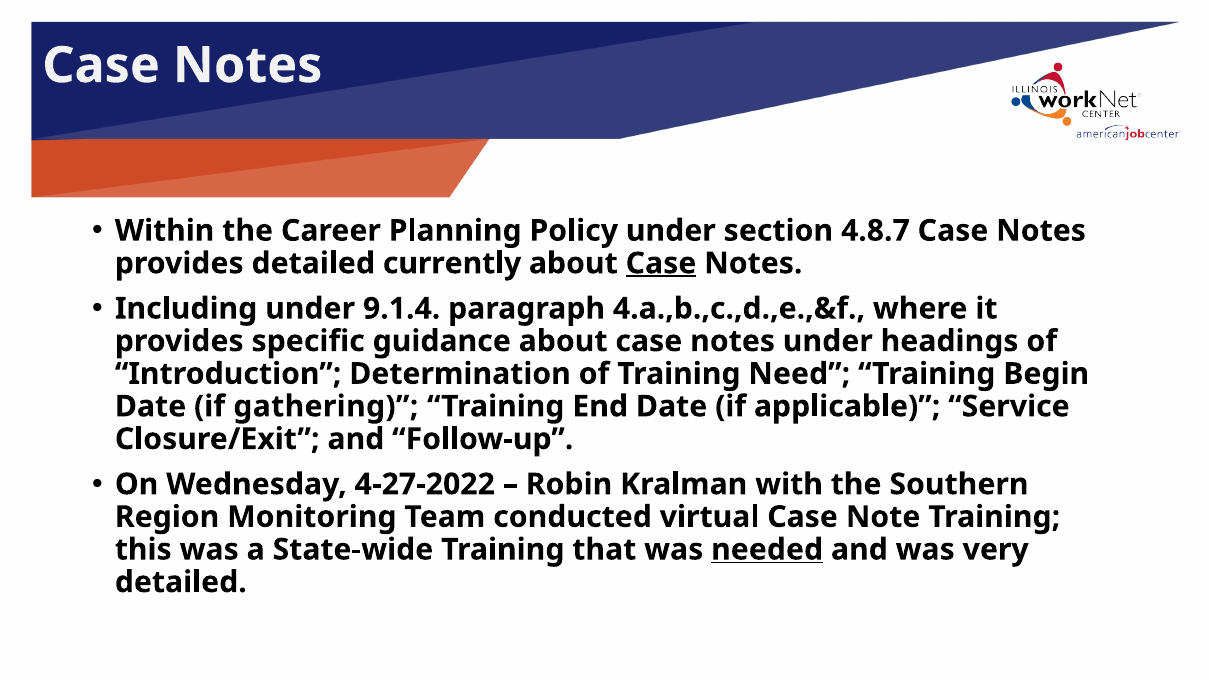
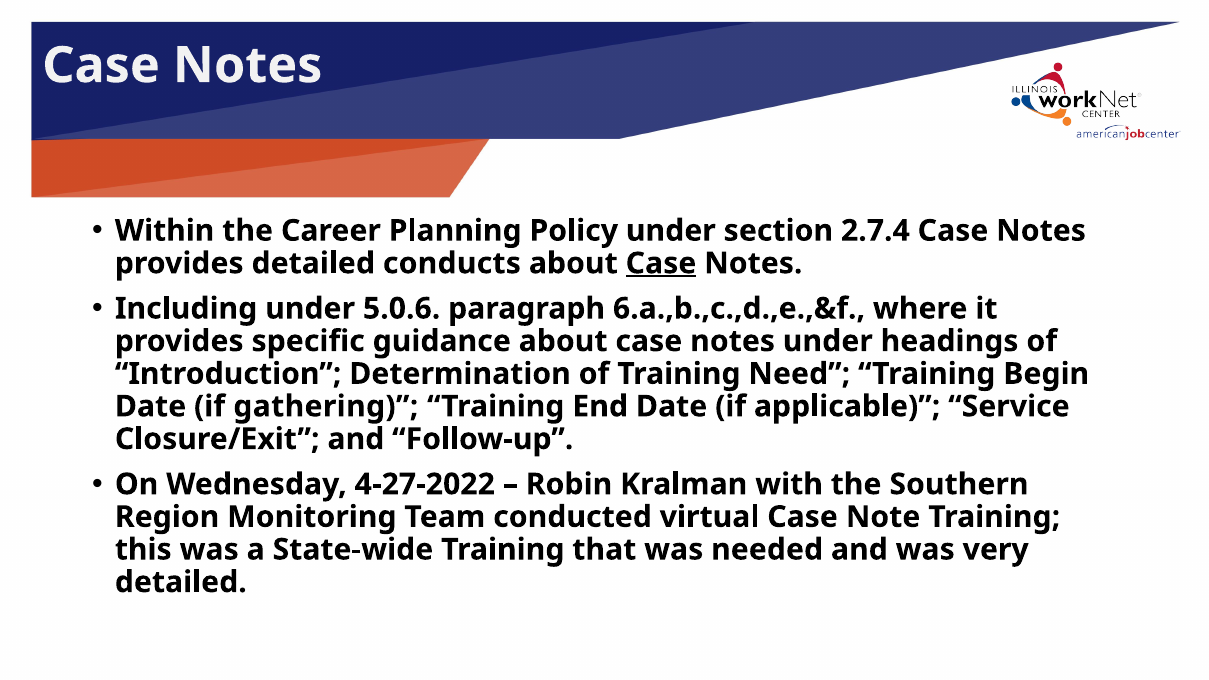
4.8.7: 4.8.7 -> 2.7.4 (875, 231)
currently: currently -> conducts (452, 263)
9.1.4: 9.1.4 -> 5.0.6 (402, 309)
4.a.,b.,c.,d.,e.,&f: 4.a.,b.,c.,d.,e.,&f -> 6.a.,b.,c.,d.,e.,&f (739, 309)
needed underline: present -> none (767, 550)
